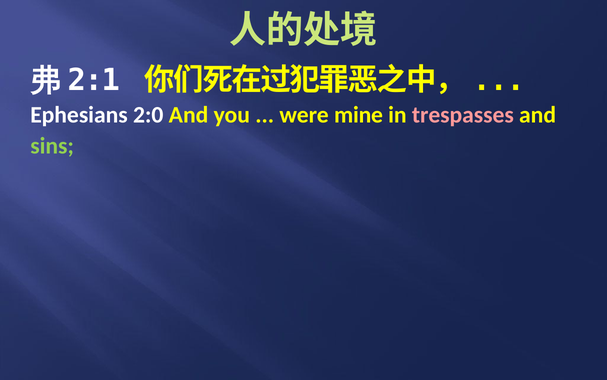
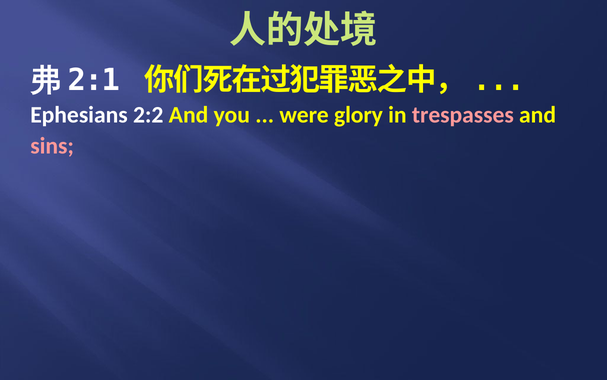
2:0: 2:0 -> 2:2 (148, 115)
mine: mine -> glory (358, 115)
sins colour: light green -> pink (52, 146)
